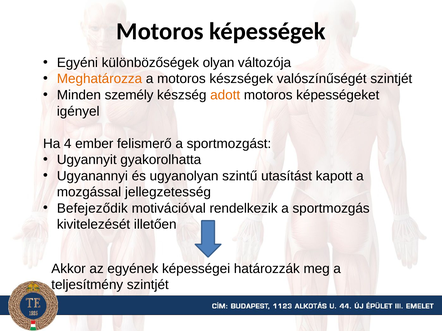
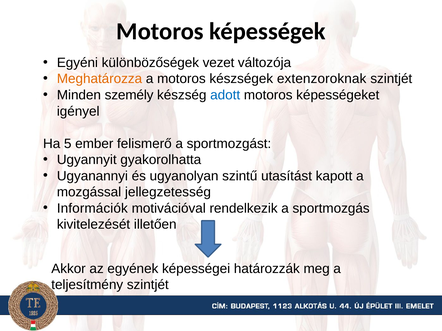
olyan: olyan -> vezet (219, 63)
valószínűségét: valószínűségét -> extenzoroknak (322, 79)
adott colour: orange -> blue (225, 95)
4: 4 -> 5 (68, 144)
Befejeződik: Befejeződik -> Információk (92, 209)
